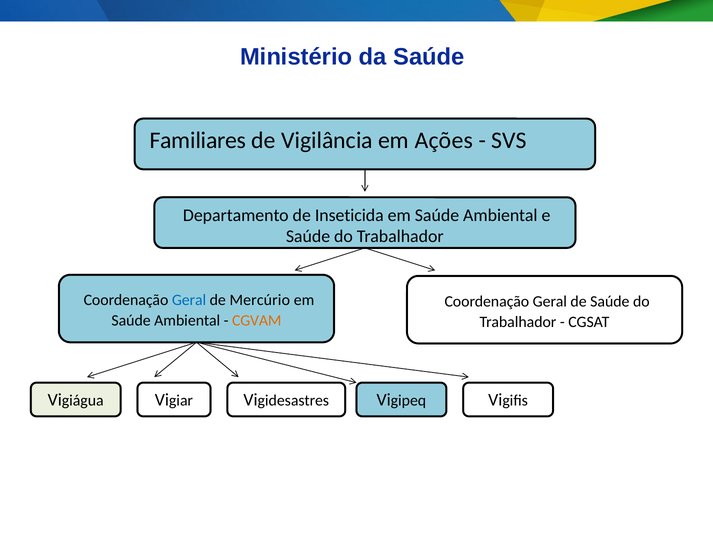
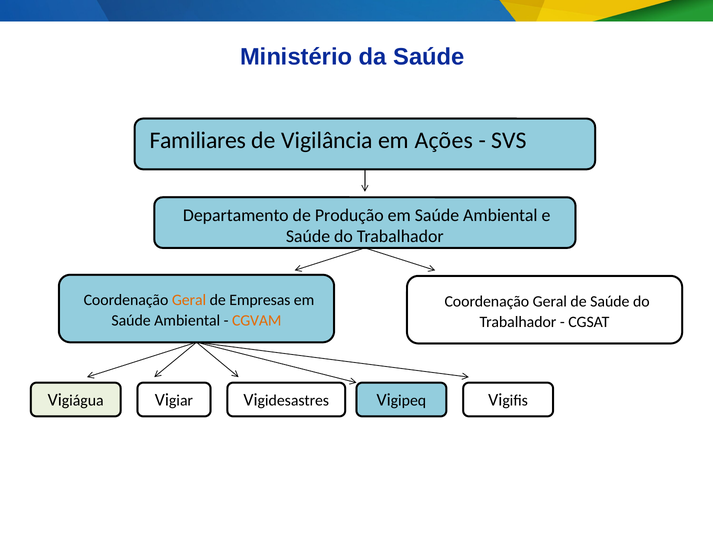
Inseticida: Inseticida -> Produção (349, 215)
Geral colour: blue -> orange (189, 300)
Mercúrio: Mercúrio -> Empresas (260, 300)
